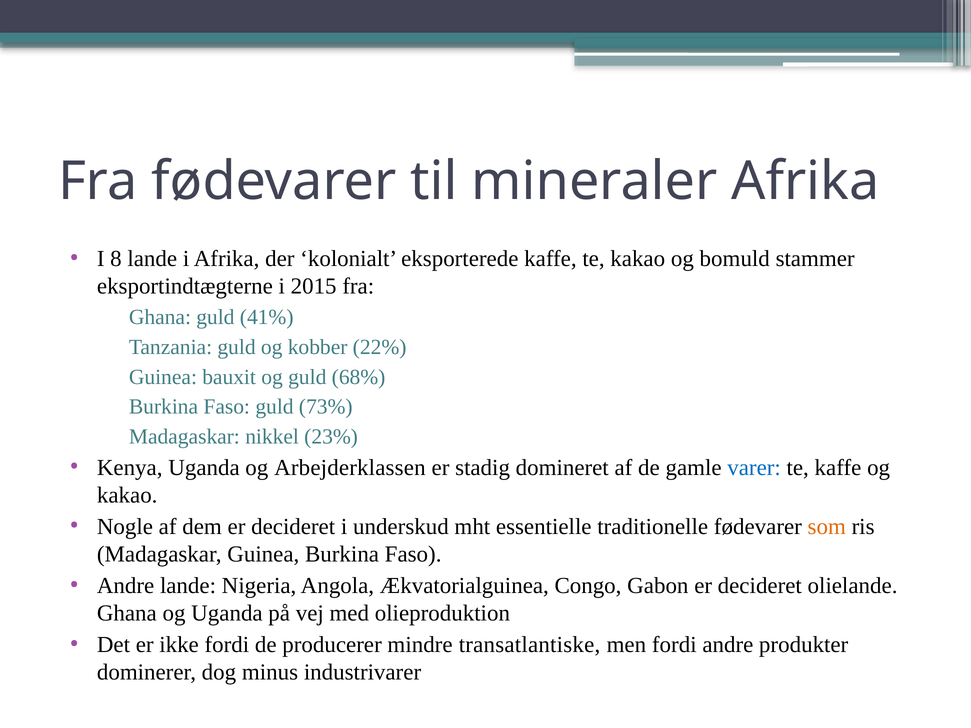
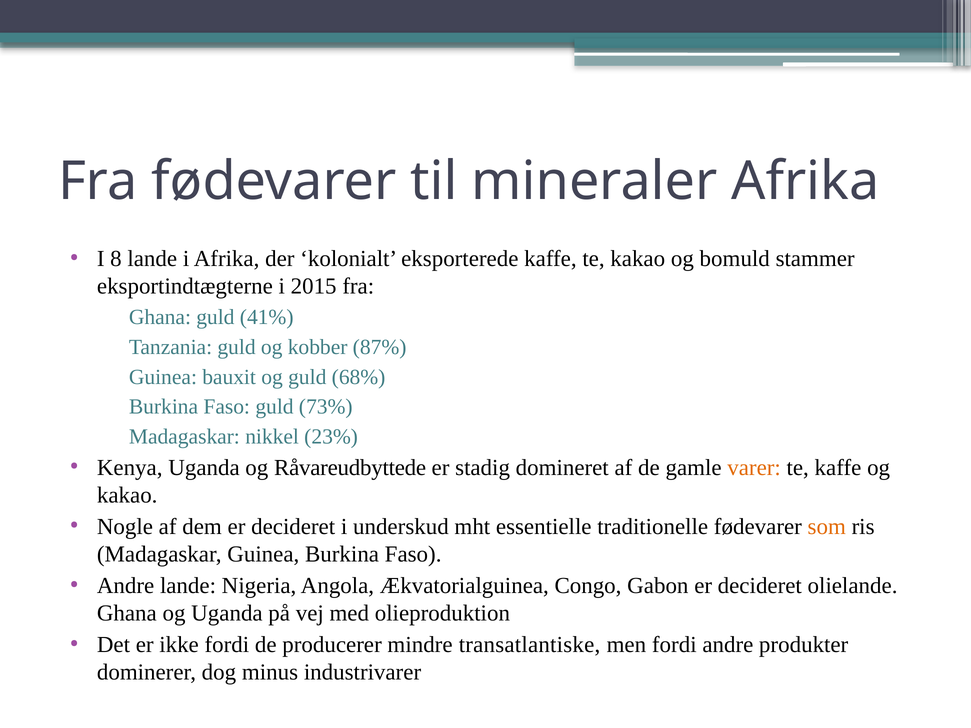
22%: 22% -> 87% (380, 347)
Arbejderklassen: Arbejderklassen -> Råvareudbyttede (350, 468)
varer colour: blue -> orange (754, 468)
